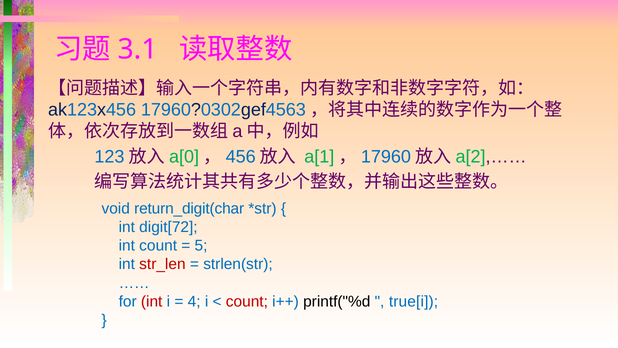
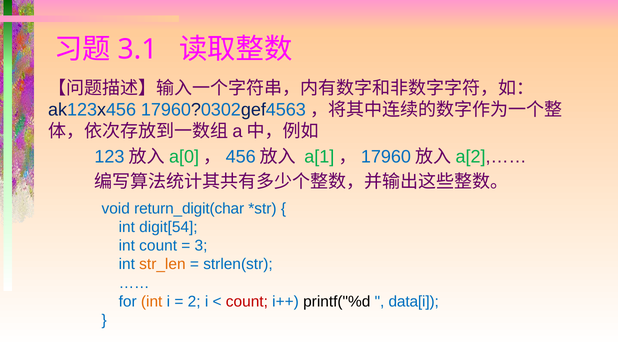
digit[72: digit[72 -> digit[54 (168, 227)
5: 5 -> 3 (201, 246)
str_len colour: red -> orange (162, 264)
int colour: red -> orange (152, 301)
4: 4 -> 2 (194, 301)
true[i: true[i -> data[i (414, 301)
